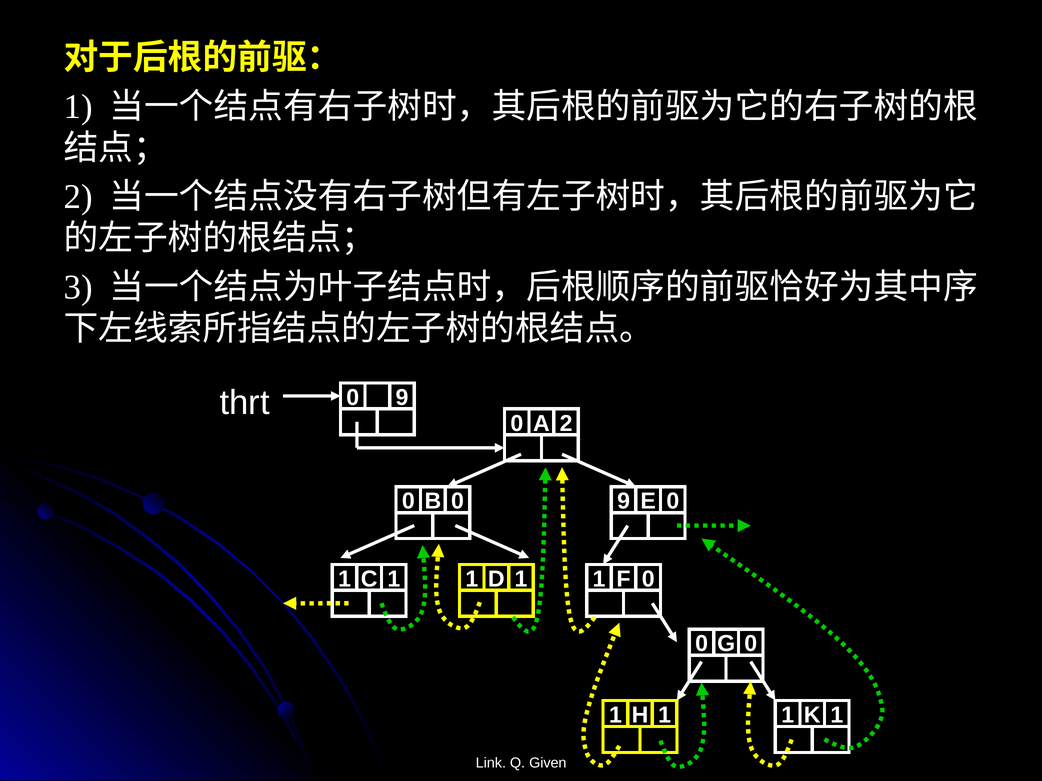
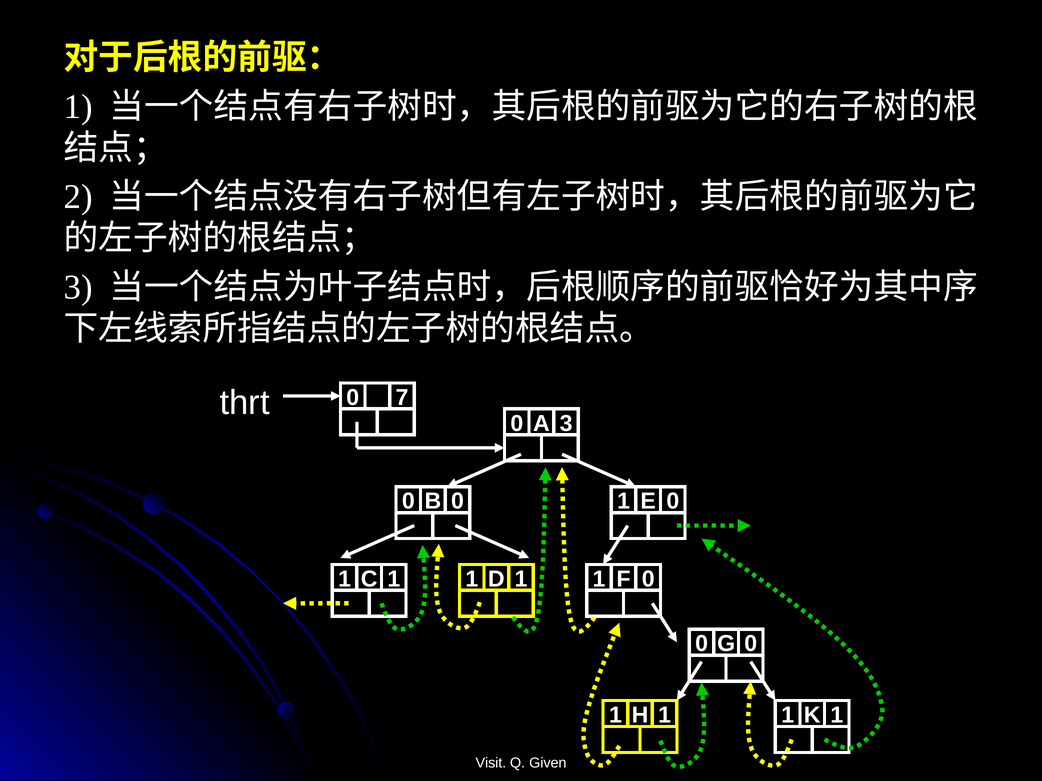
9: 9 -> 7 (402, 398)
A 2: 2 -> 3 (566, 424)
B 0 9: 9 -> 1 (624, 502)
Link: Link -> Visit (491, 763)
